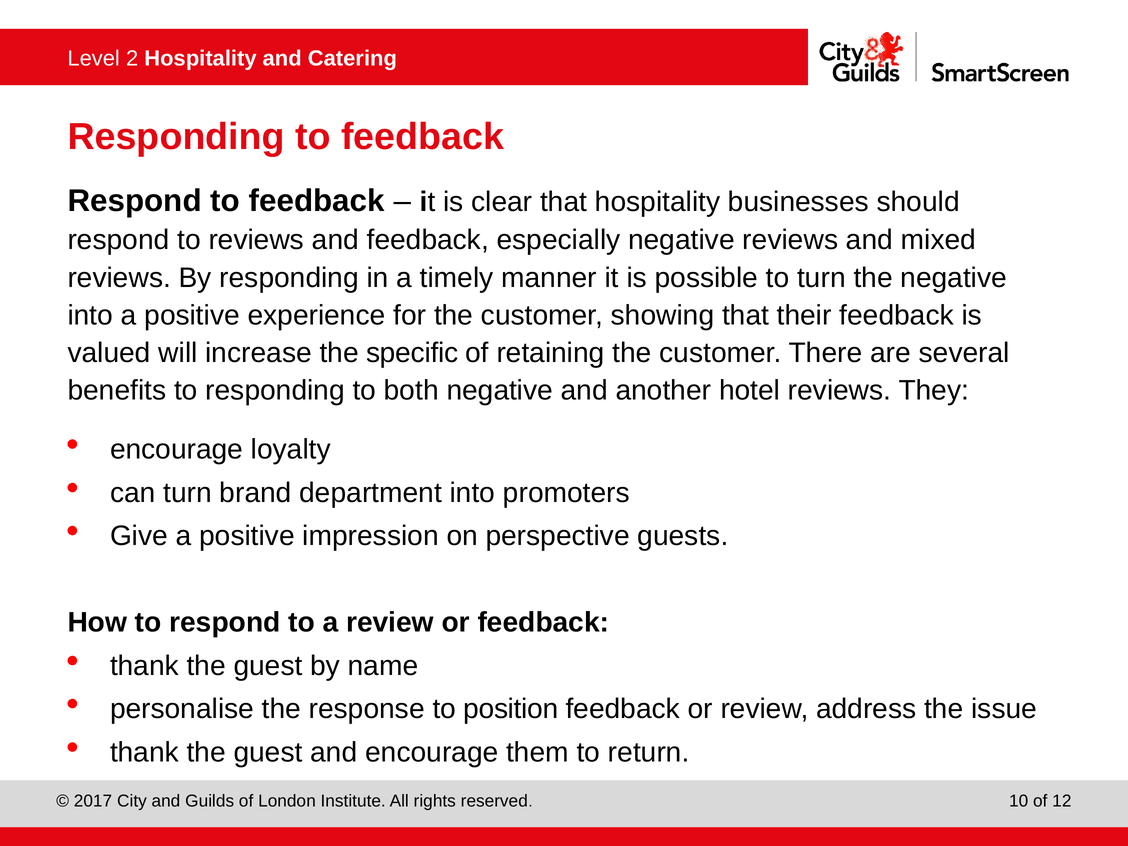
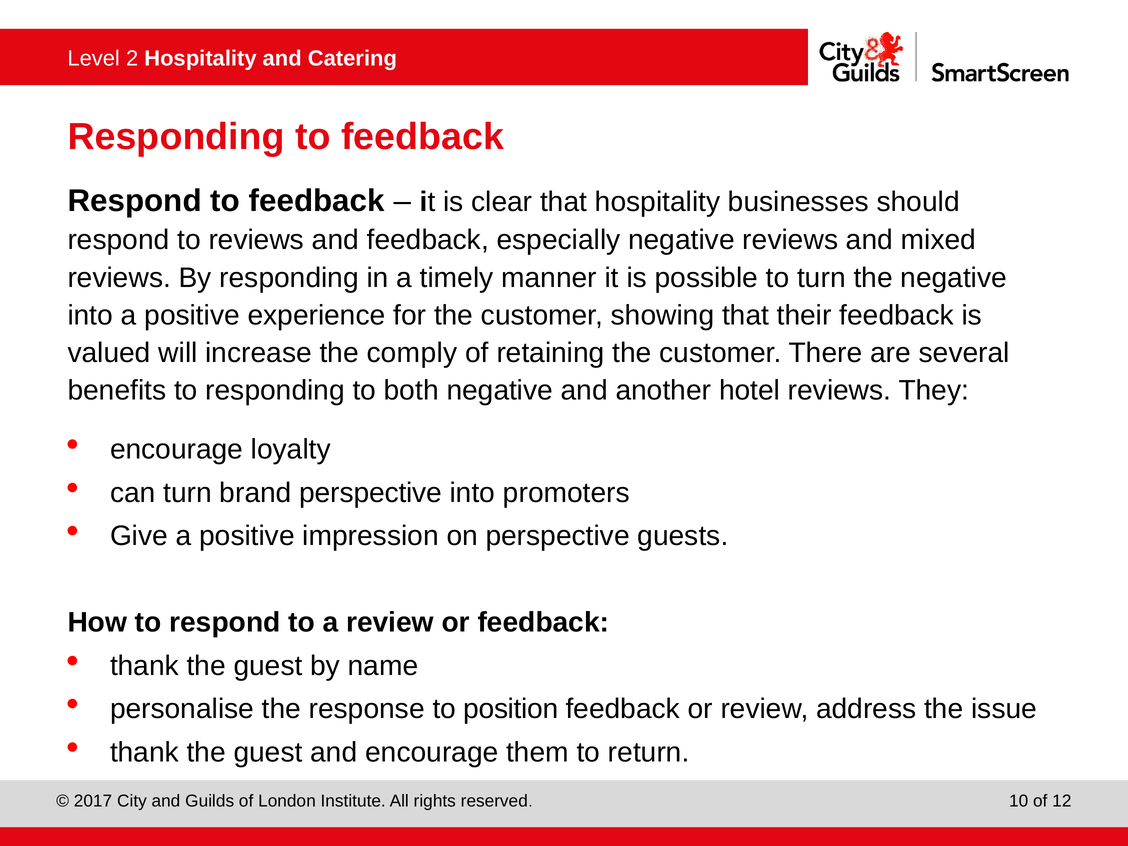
specific: specific -> comply (412, 353)
brand department: department -> perspective (371, 493)
